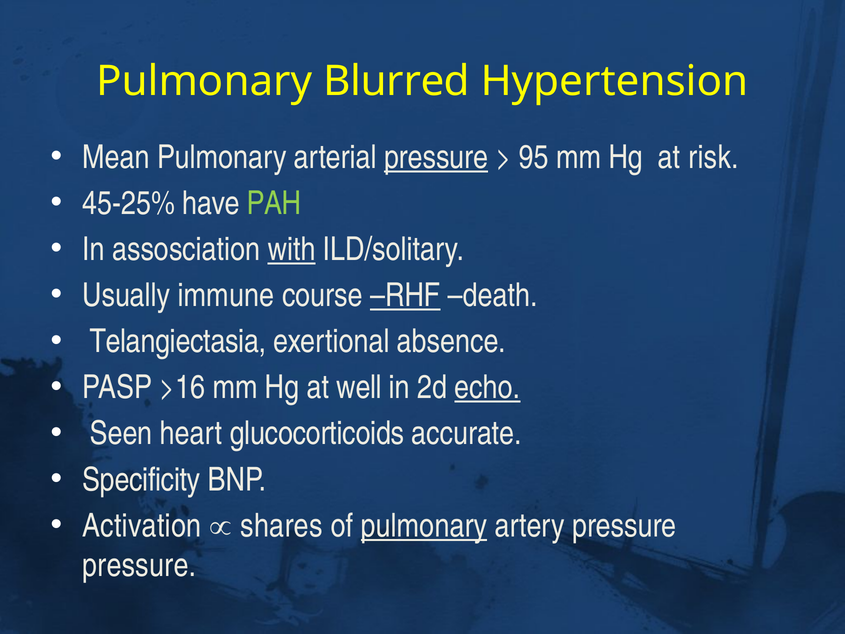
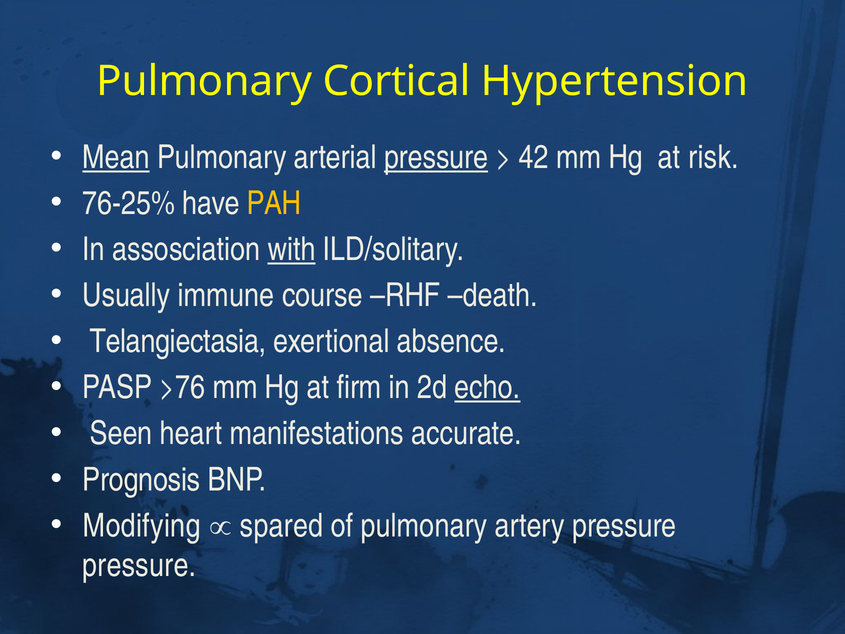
Blurred: Blurred -> Cortical (397, 81)
Mean underline: none -> present (116, 157)
95: 95 -> 42 (534, 157)
45-25%: 45-25% -> 76-25% (129, 203)
PAH colour: light green -> yellow (274, 203)
RHF underline: present -> none (405, 295)
>16: >16 -> >76 (182, 387)
well: well -> firm (359, 387)
glucocorticoids: glucocorticoids -> manifestations (317, 433)
Specificity: Specificity -> Prognosis (141, 479)
Activation: Activation -> Modifying (142, 526)
shares: shares -> spared (282, 526)
pulmonary underline: present -> none (424, 526)
